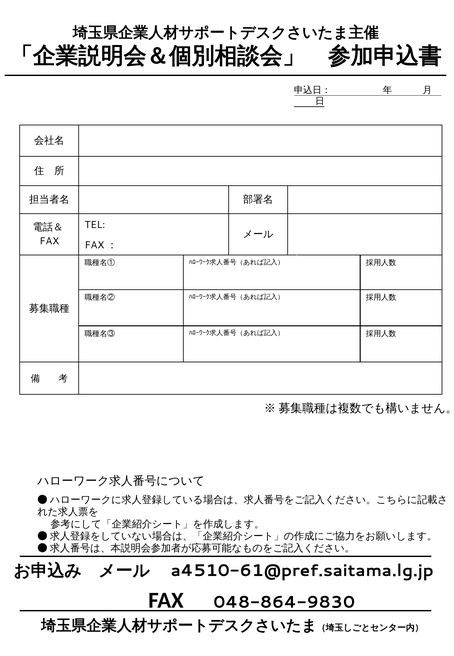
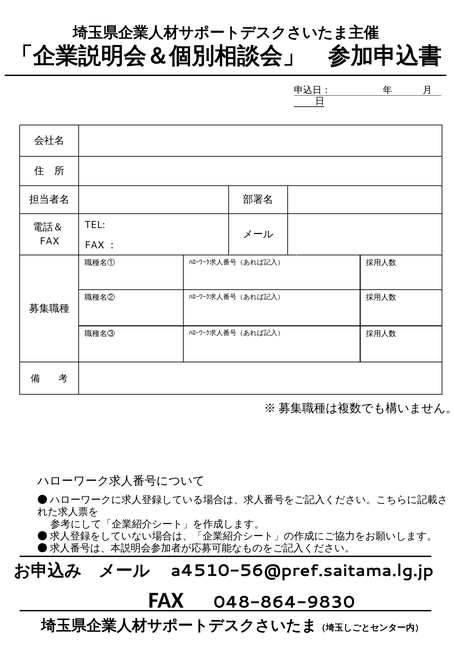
a4510-61@pref.saitama.lg.jp: a4510-61@pref.saitama.lg.jp -> a4510-56@pref.saitama.lg.jp (302, 570)
